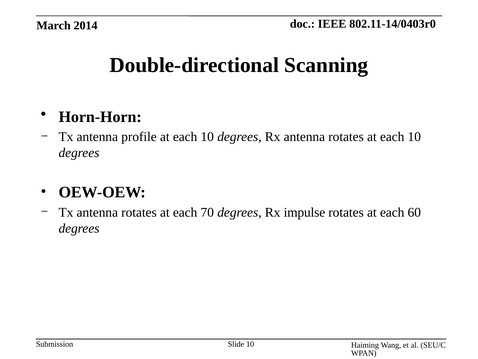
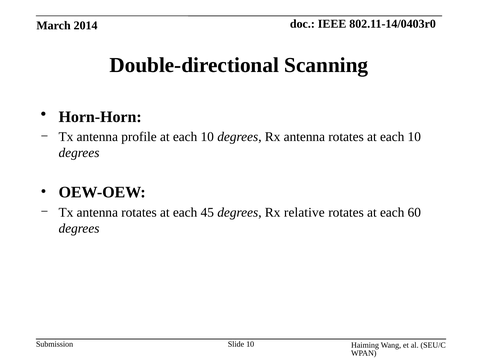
70: 70 -> 45 (207, 212)
impulse: impulse -> relative (304, 212)
